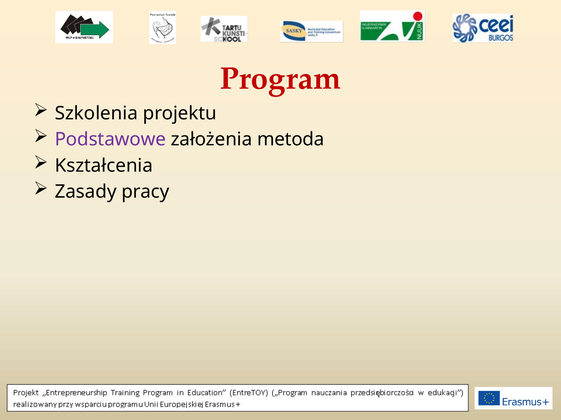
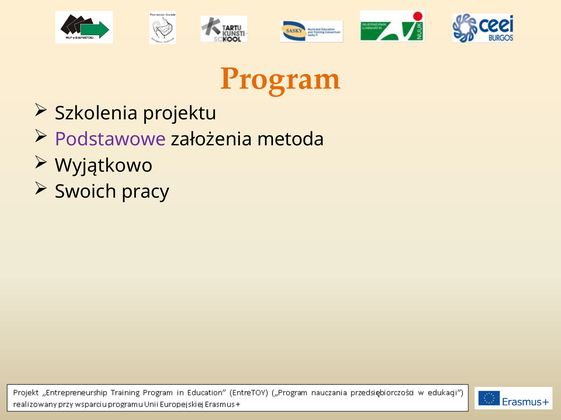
Program colour: red -> orange (280, 79)
Kształcenia: Kształcenia -> Wyjątkowo (104, 166)
Zasady: Zasady -> Swoich (86, 192)
